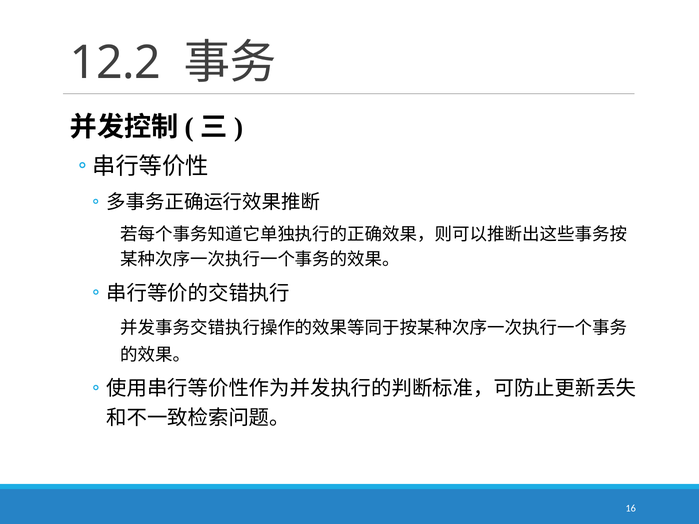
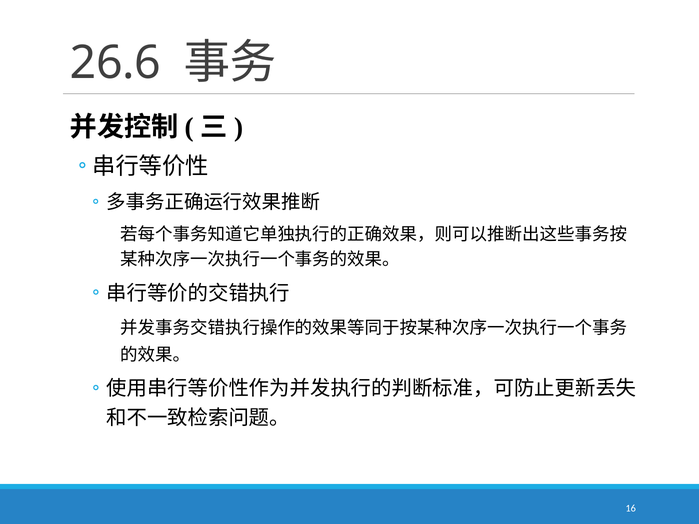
12.2: 12.2 -> 26.6 (116, 63)
